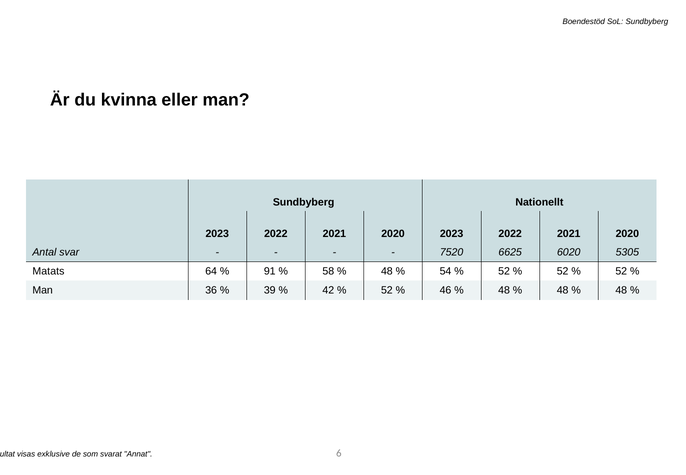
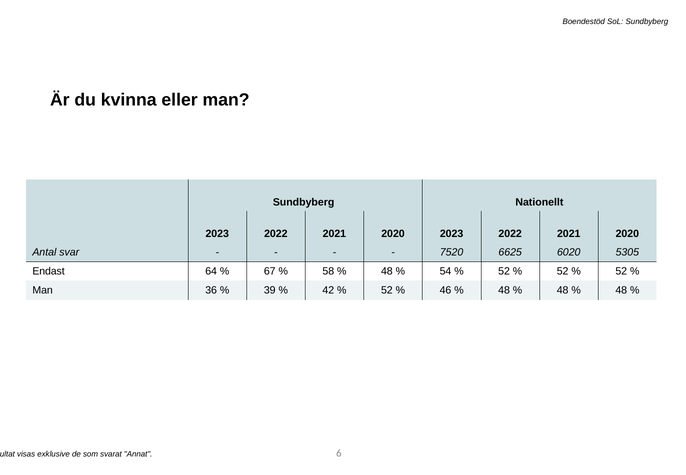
Matats: Matats -> Endast (49, 271)
91: 91 -> 67 (270, 271)
